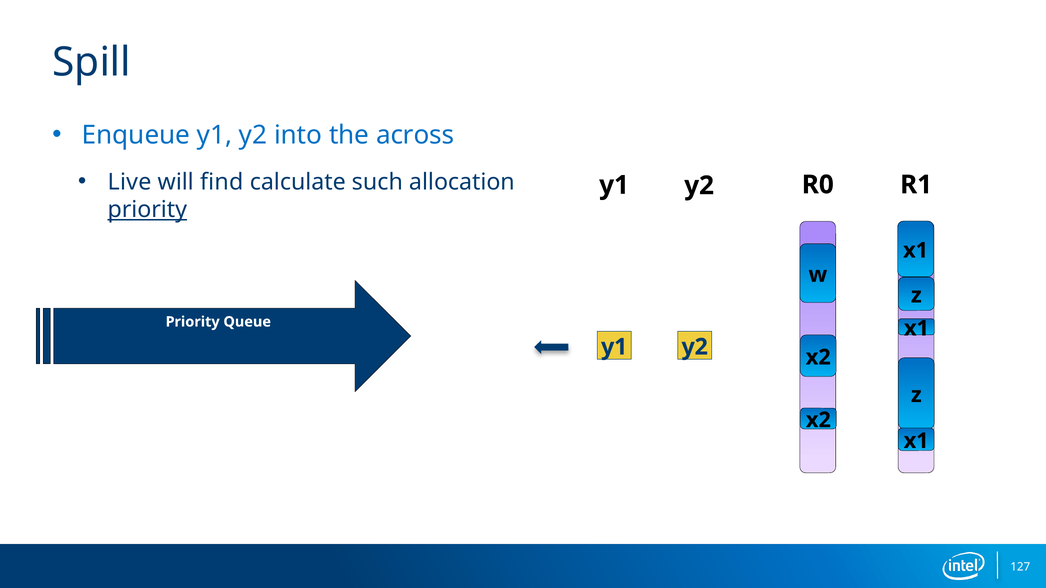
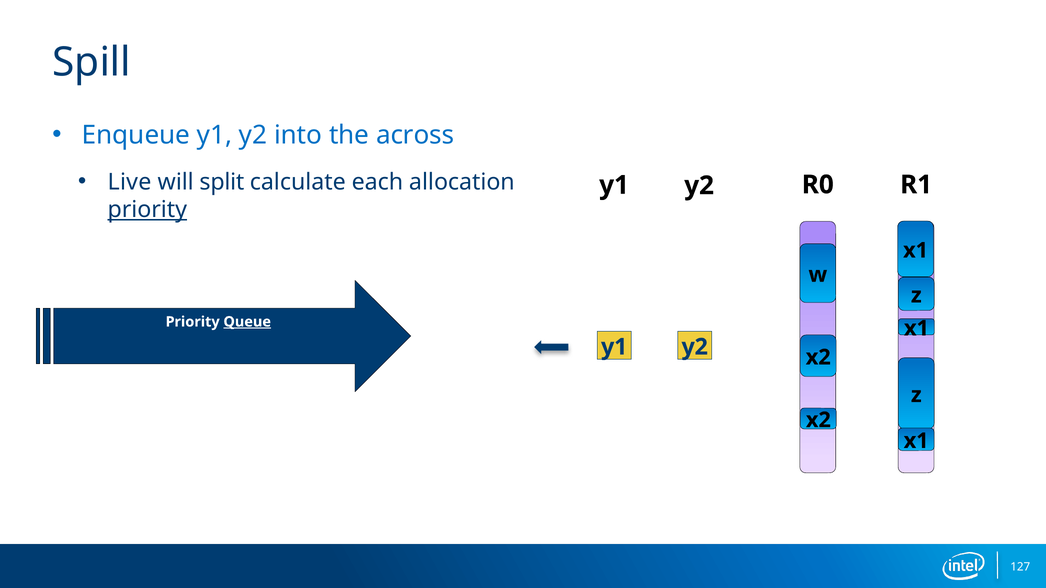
find: find -> split (222, 182)
such: such -> each (377, 182)
Queue underline: none -> present (247, 322)
